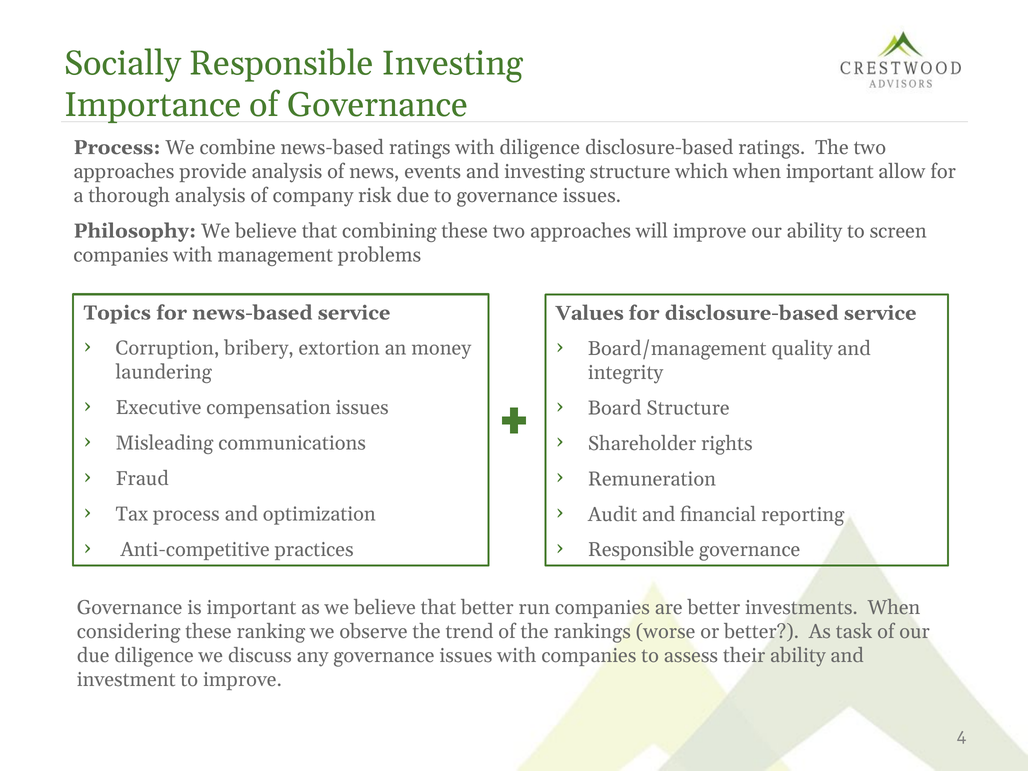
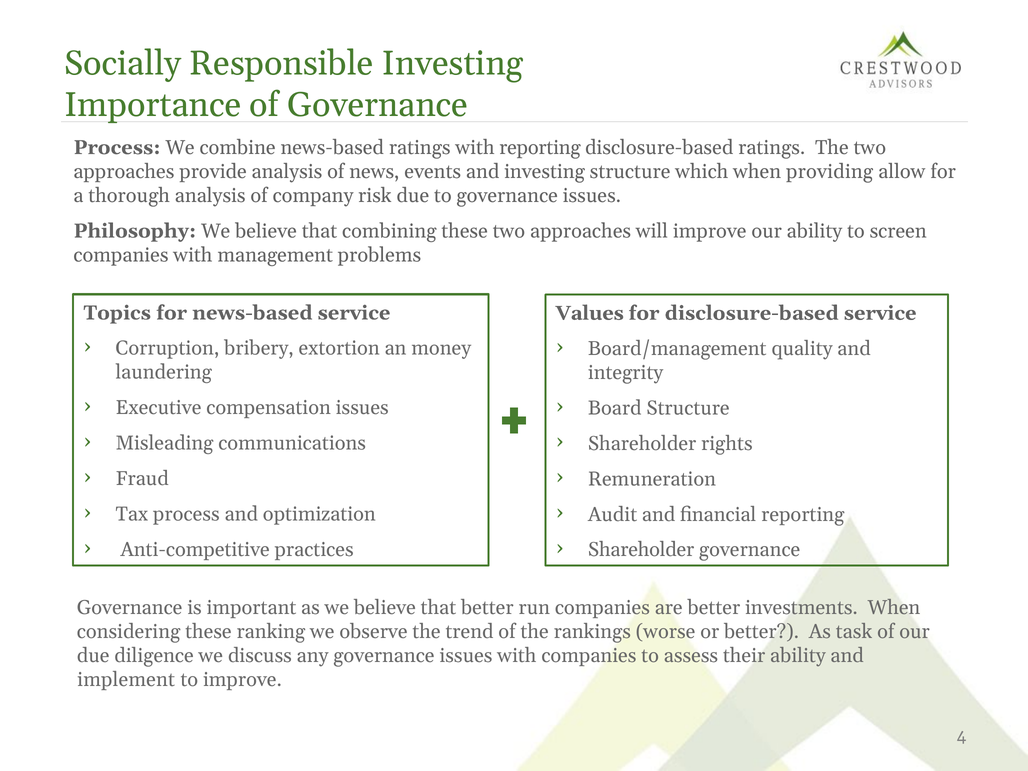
with diligence: diligence -> reporting (540, 147)
when important: important -> providing (830, 171)
Responsible: Responsible -> Shareholder (641, 550)
investment: investment -> implement (126, 680)
